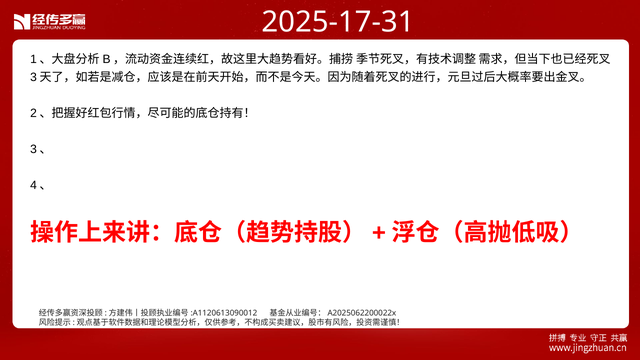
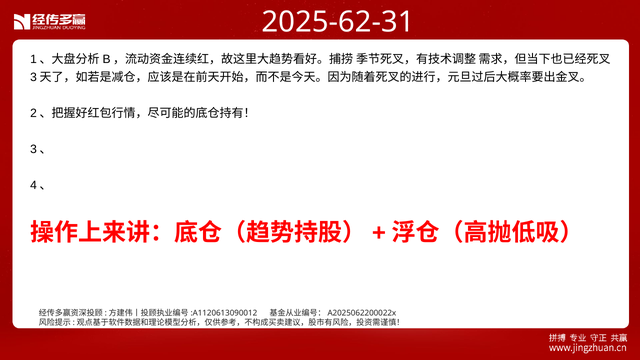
2025-17-31: 2025-17-31 -> 2025-62-31 (338, 22)
